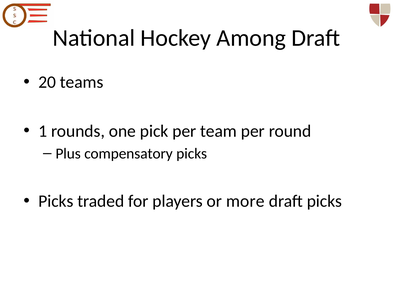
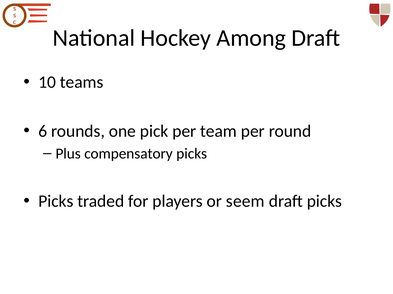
20: 20 -> 10 (47, 82)
1: 1 -> 6 (43, 131)
more: more -> seem (245, 202)
